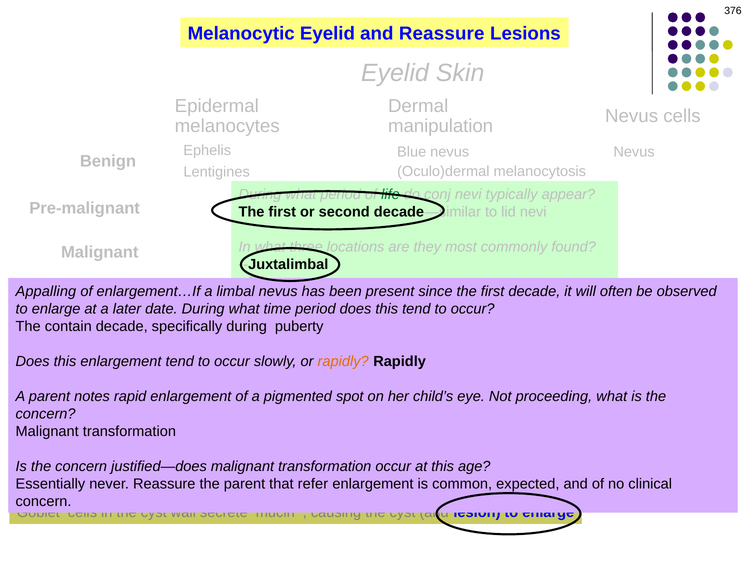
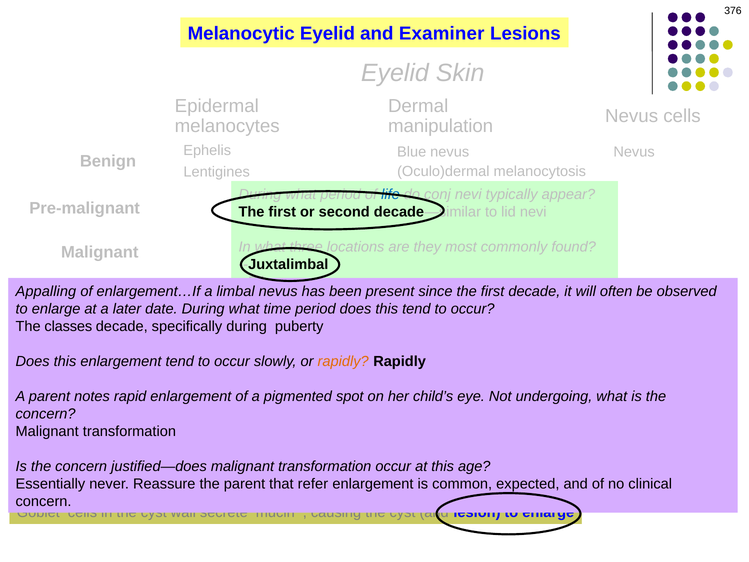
and Reassure: Reassure -> Examiner (442, 34)
life colour: green -> blue (390, 194)
The contain: contain -> classes (68, 326)
proceeding: proceeding -> undergoing (554, 396)
